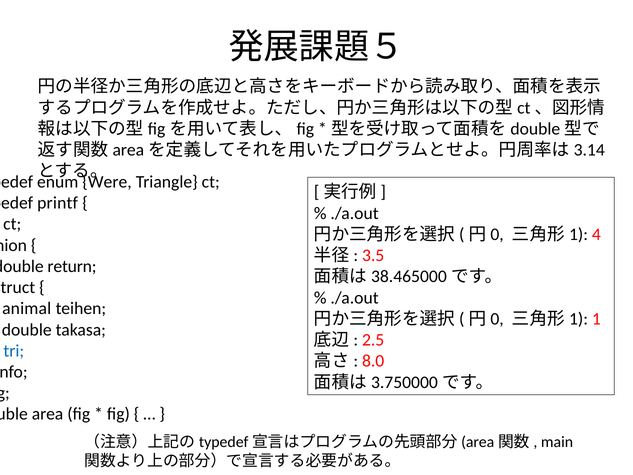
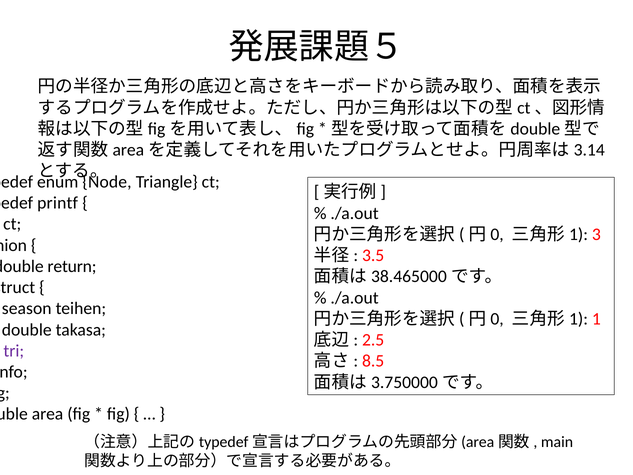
Were: Were -> Node (107, 182)
4: 4 -> 3 (596, 234)
animal: animal -> season (27, 308)
tri colour: blue -> purple (14, 351)
8.0: 8.0 -> 8.5 (373, 361)
